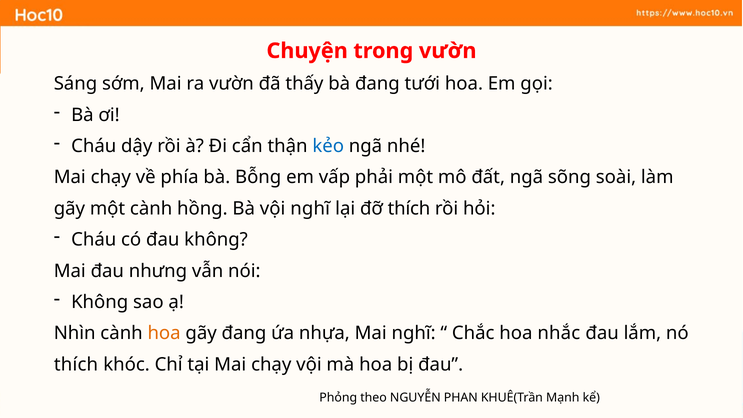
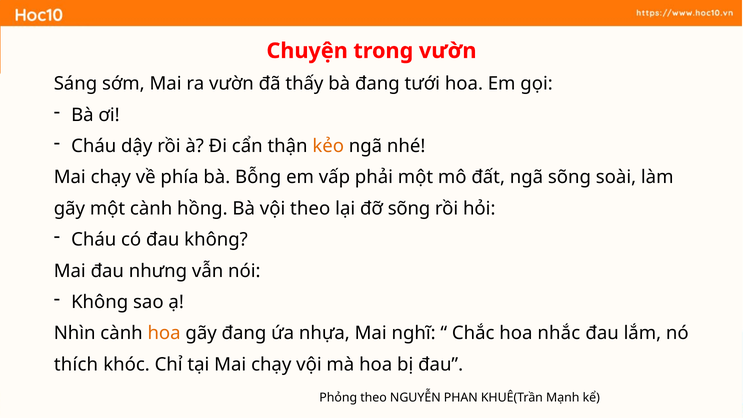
kẻo colour: blue -> orange (328, 146)
vội nghĩ: nghĩ -> theo (310, 208)
đỡ thích: thích -> sõng (409, 208)
